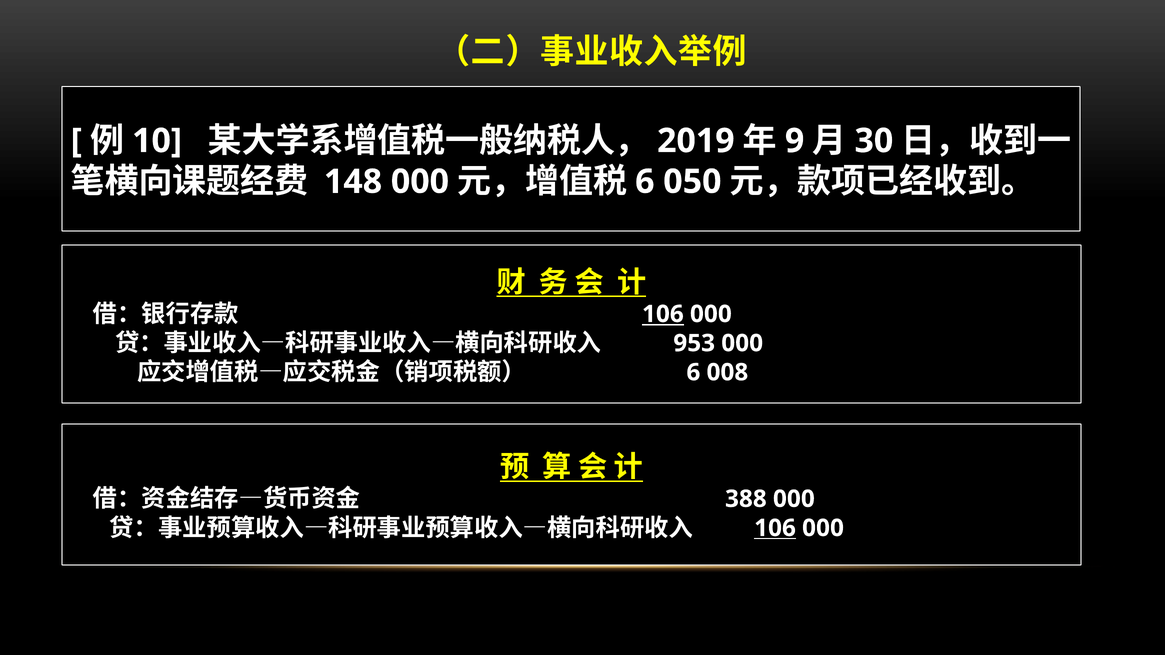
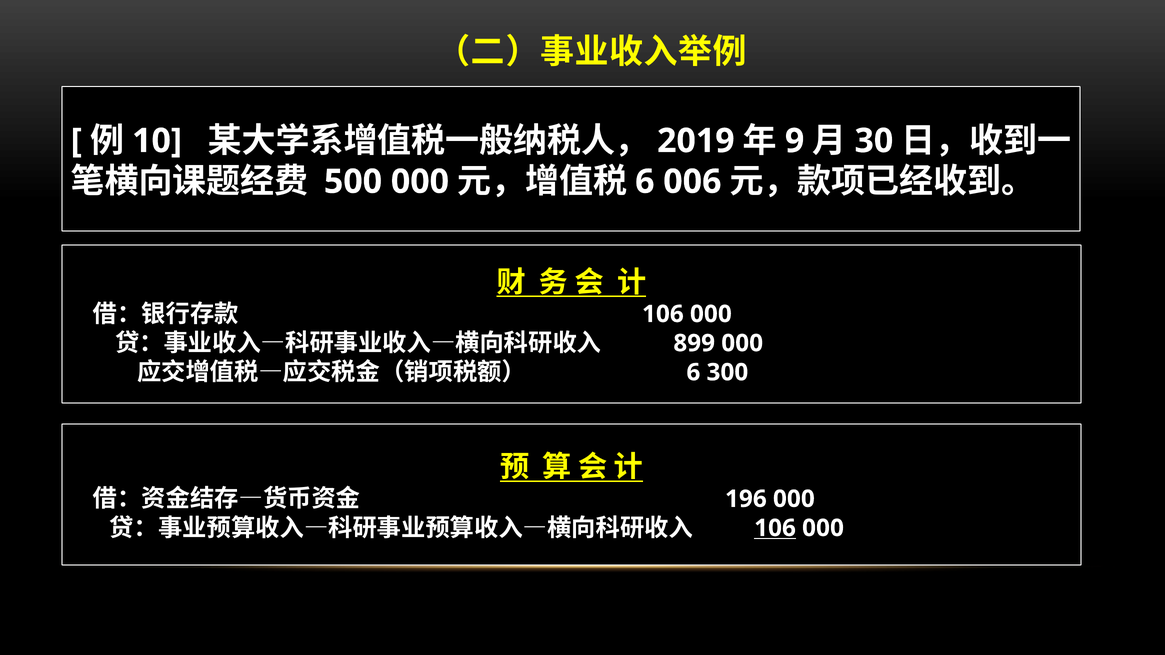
148: 148 -> 500 (353, 182)
050: 050 -> 006 (692, 182)
106 underline: present -> none (663, 314)
953: 953 -> 899 (694, 343)
008: 008 -> 300 (727, 373)
388: 388 -> 196 (746, 499)
